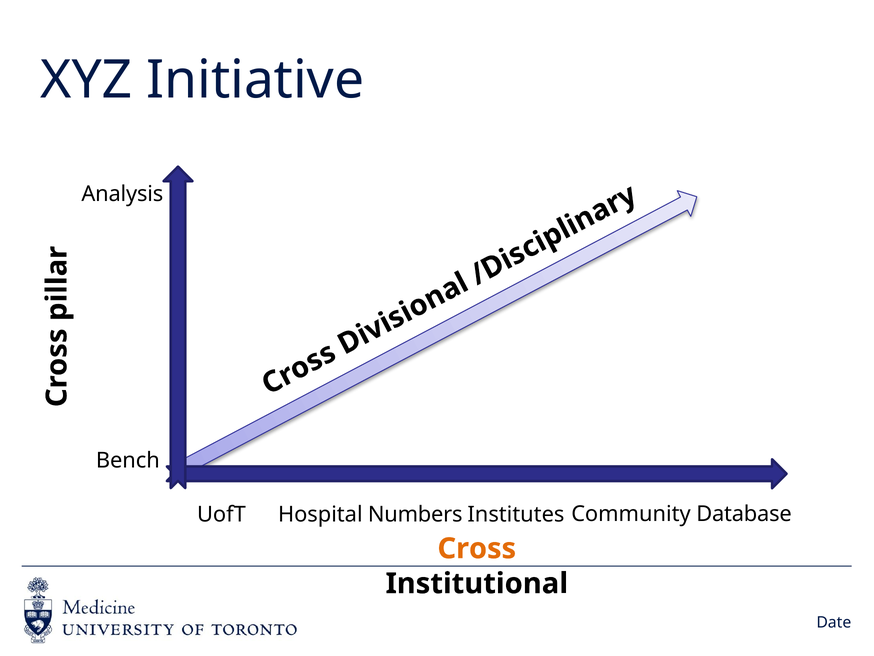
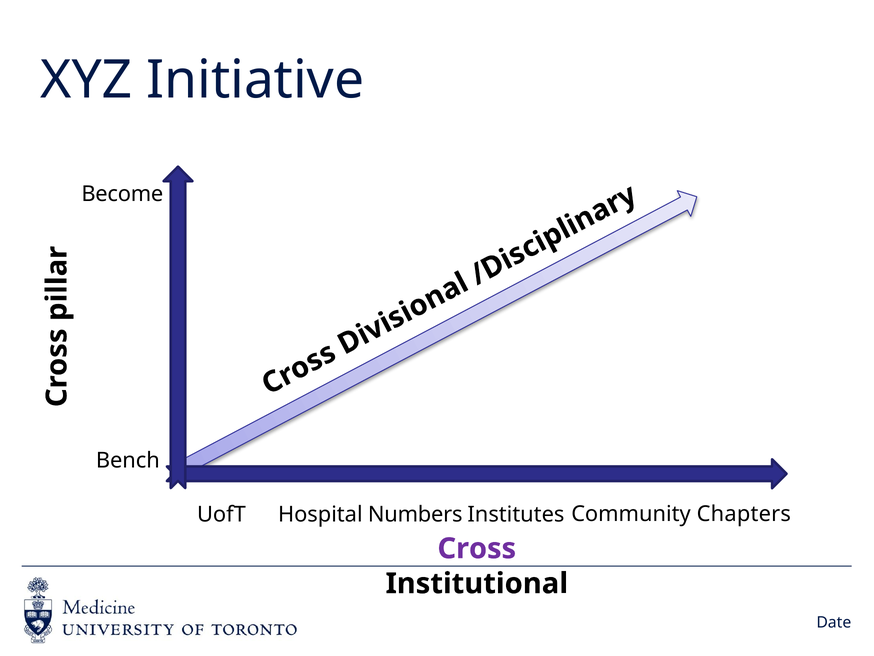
Analysis: Analysis -> Become (122, 194)
Database: Database -> Chapters (744, 514)
Cross colour: orange -> purple (477, 548)
